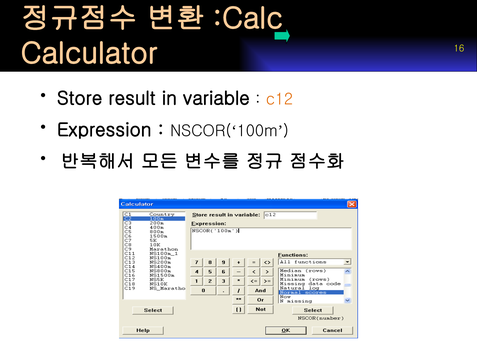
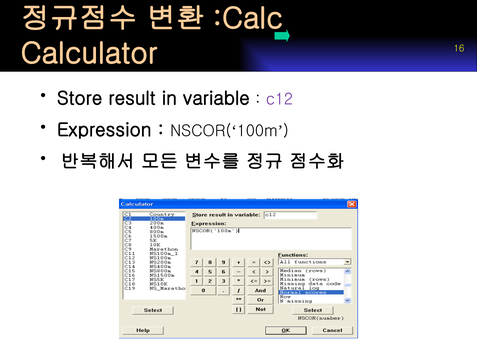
c12 colour: orange -> purple (279, 99)
